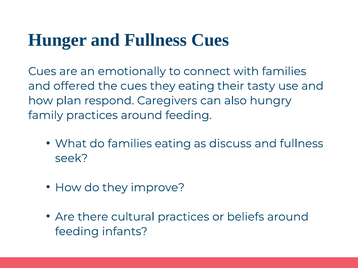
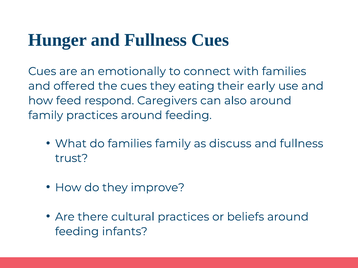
tasty: tasty -> early (261, 86)
plan: plan -> feed (69, 101)
also hungry: hungry -> around (271, 101)
families eating: eating -> family (173, 144)
seek: seek -> trust (72, 159)
